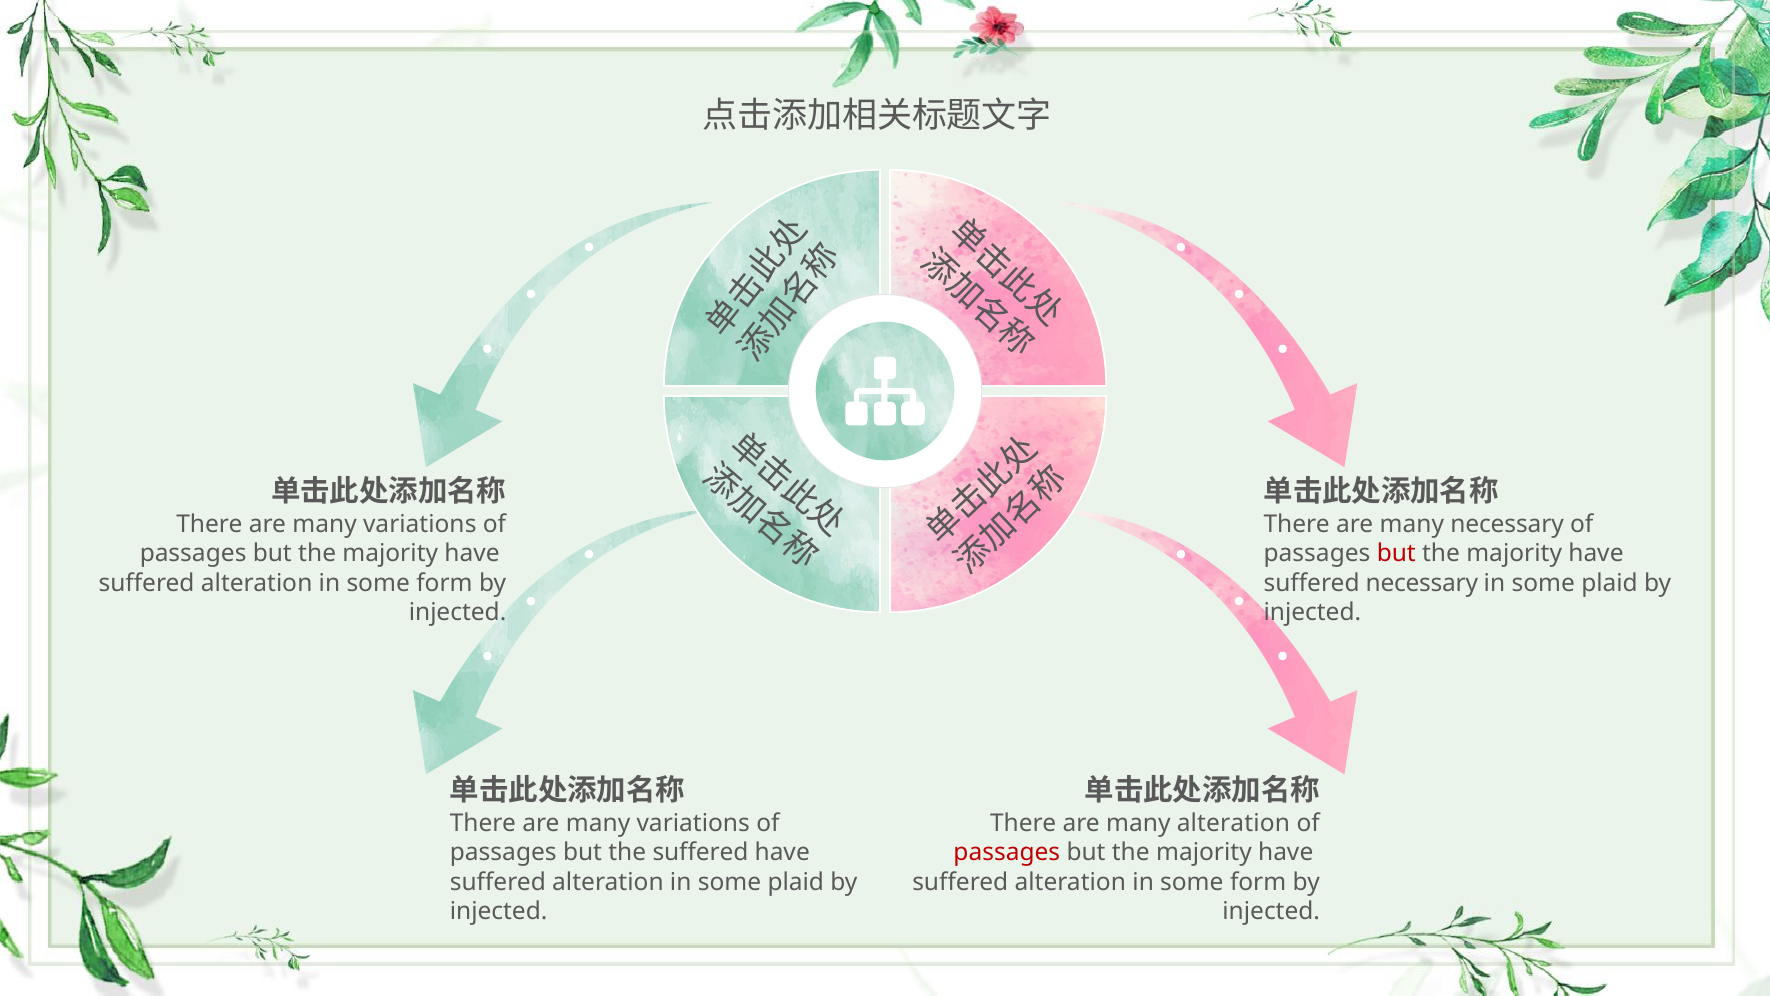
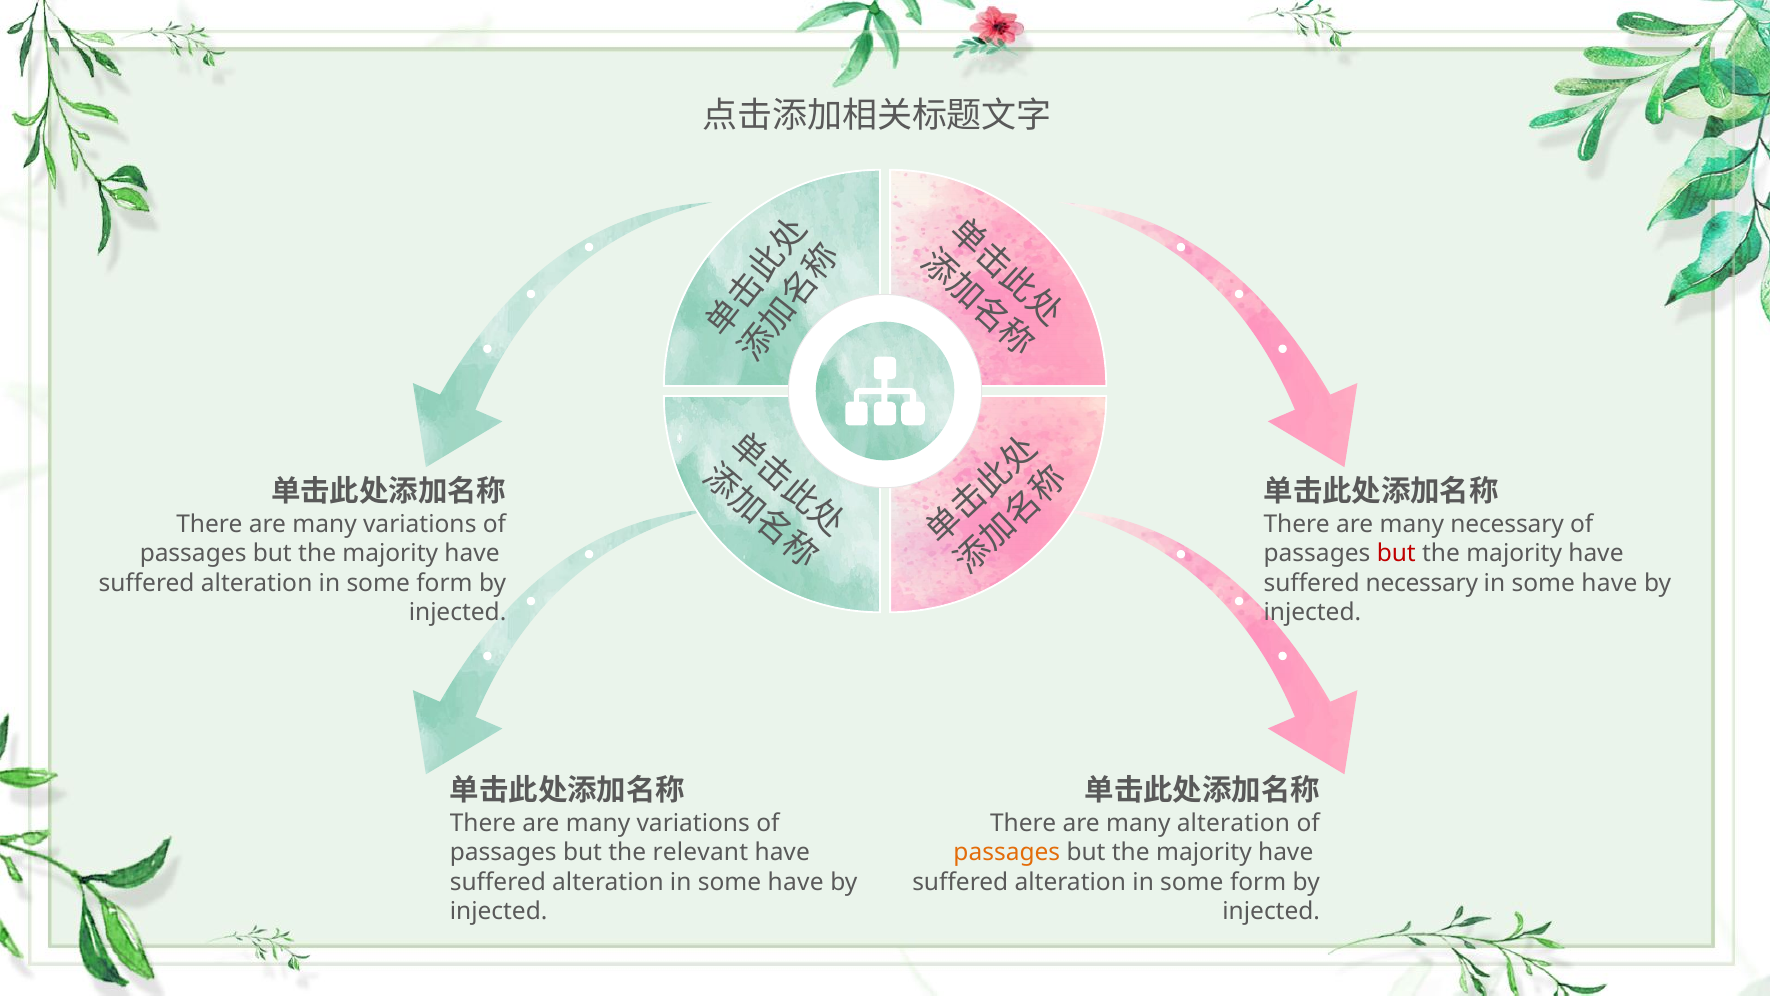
plaid: plaid -> have (1609, 583)
the suffered: suffered -> relevant (700, 853)
passages colour: red -> orange (1007, 853)
alteration in some plaid: plaid -> have (796, 882)
